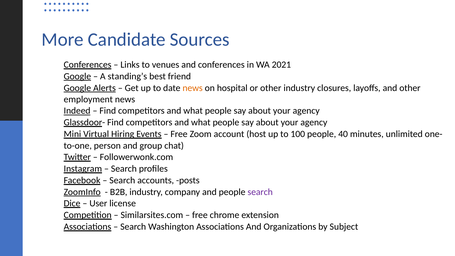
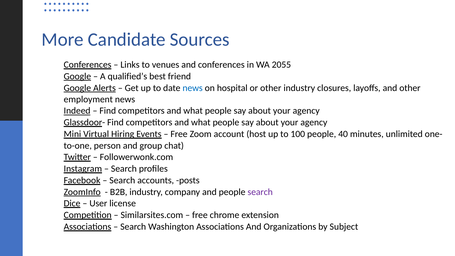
2021: 2021 -> 2055 (281, 65)
standing’s: standing’s -> qualified’s (127, 76)
news colour: orange -> blue (193, 88)
